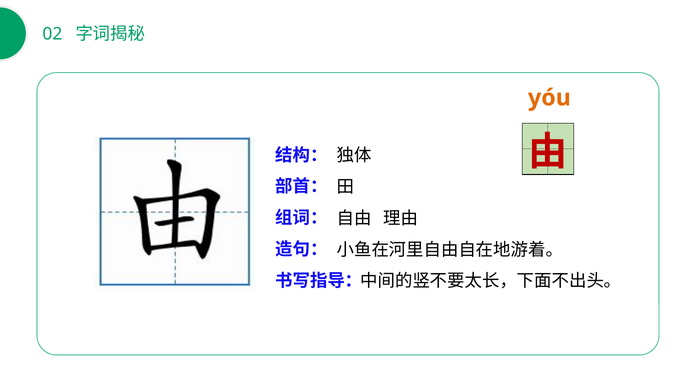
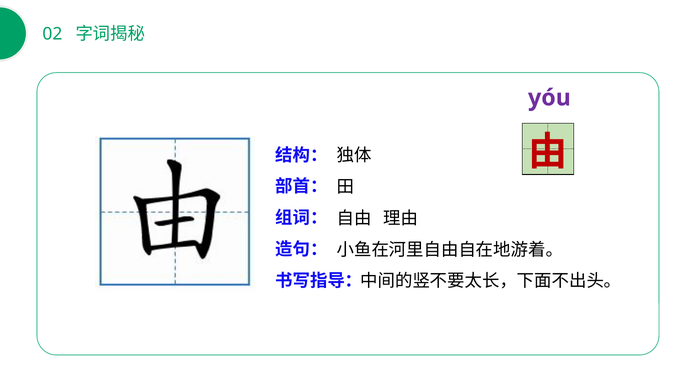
yóu colour: orange -> purple (549, 98)
